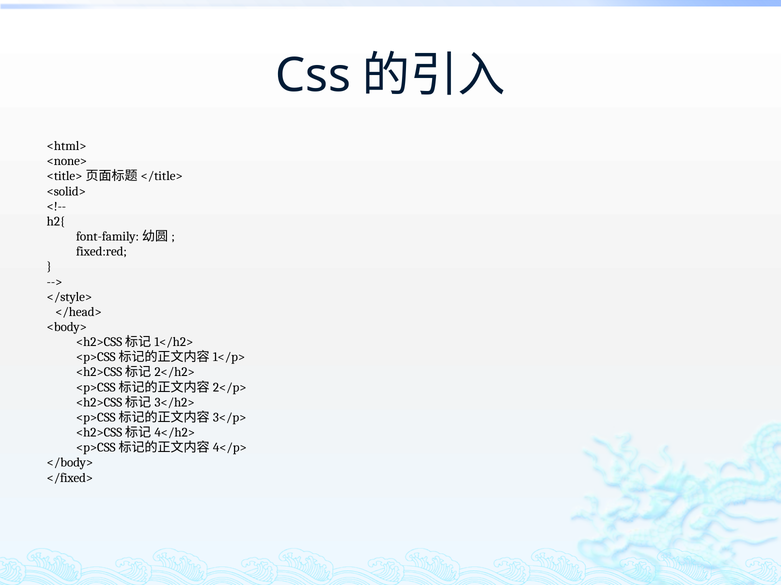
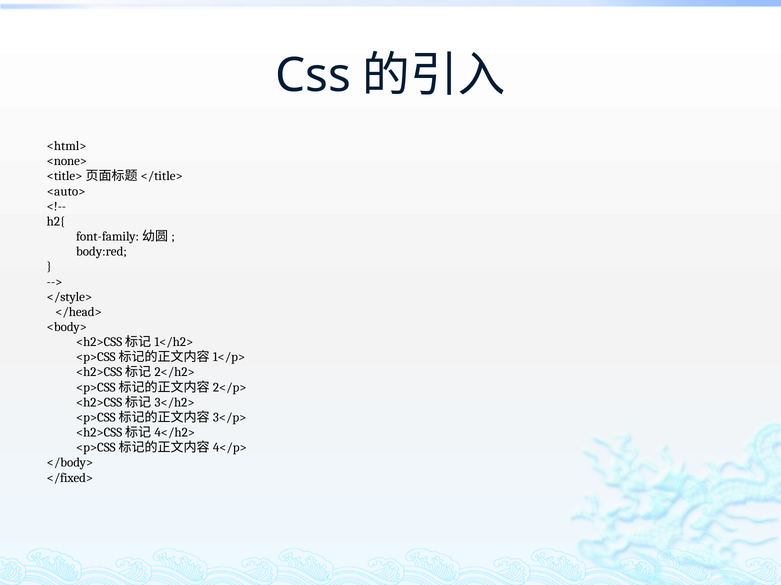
<solid>: <solid> -> <auto> (66, 192)
fixed:red: fixed:red -> body:red (101, 252)
